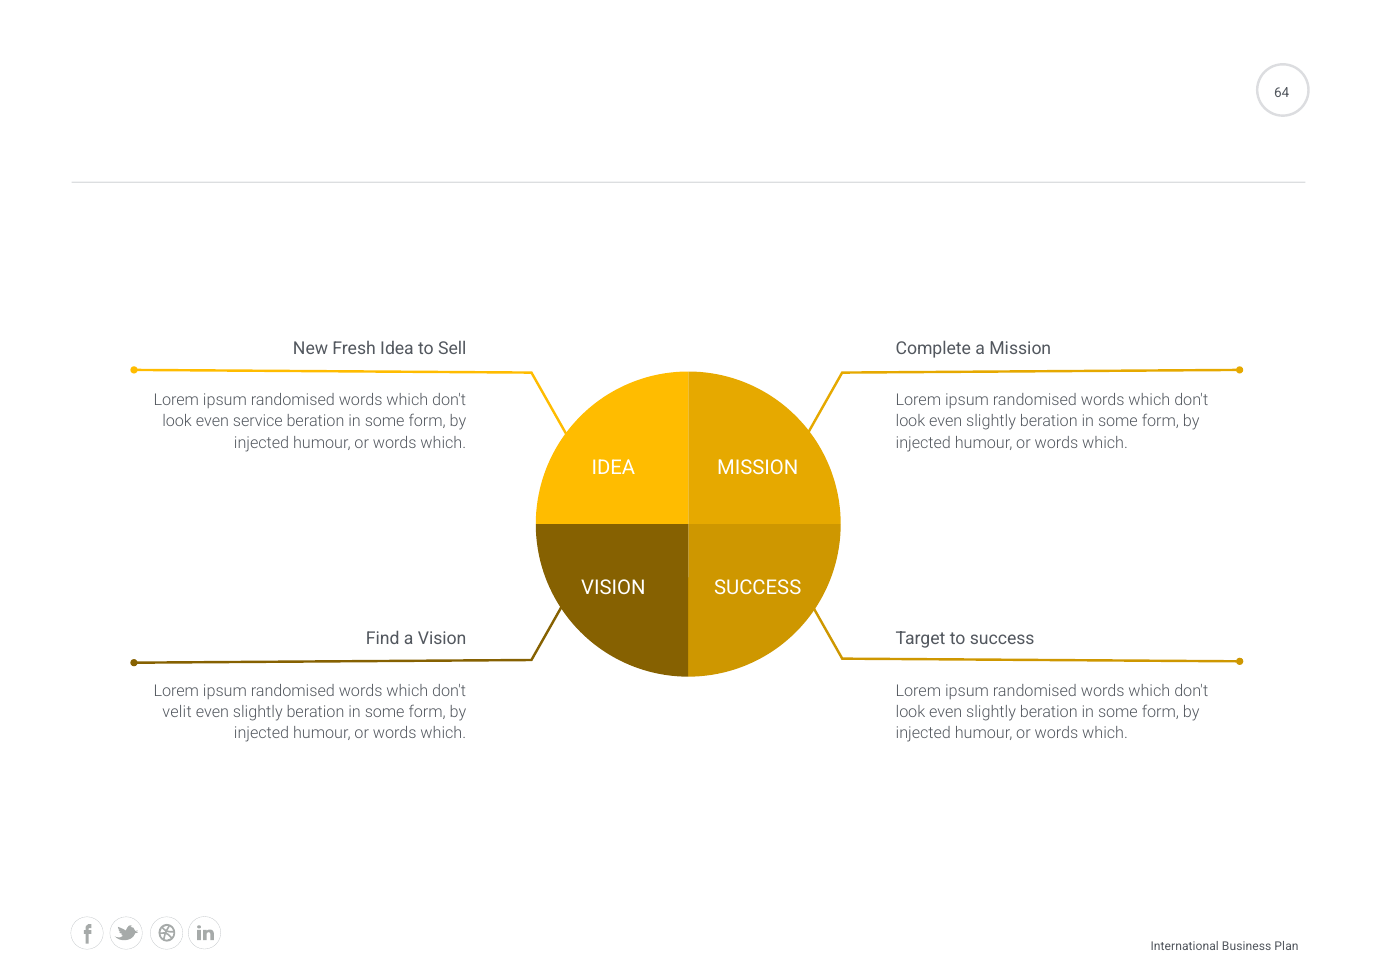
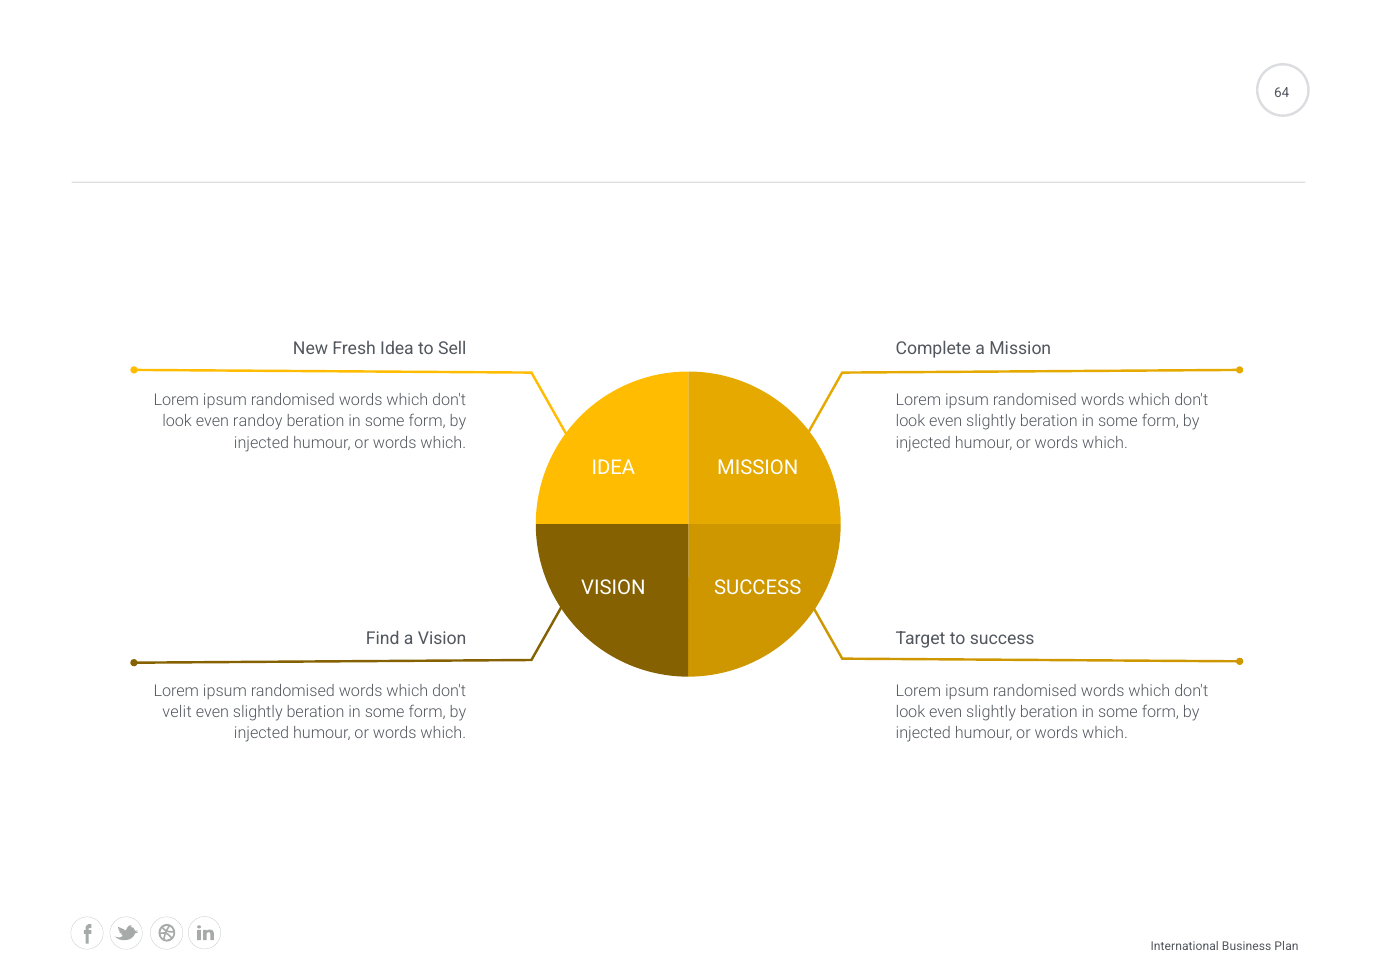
service: service -> randoy (258, 421)
